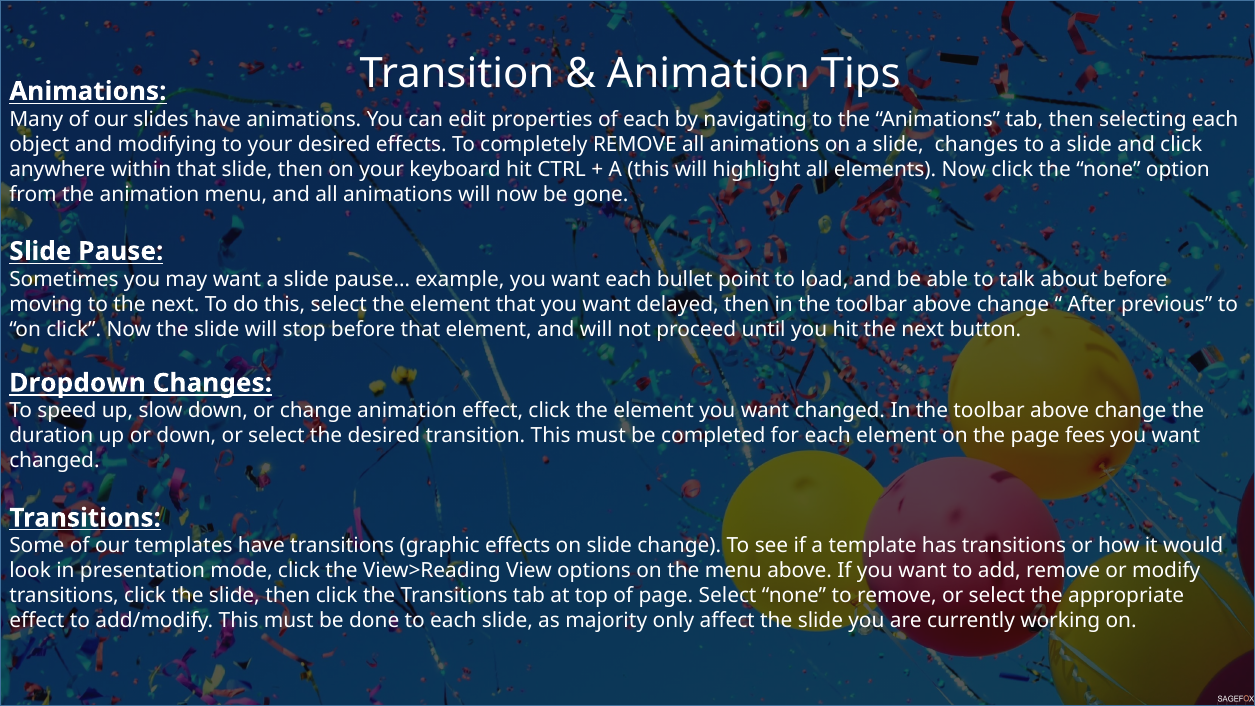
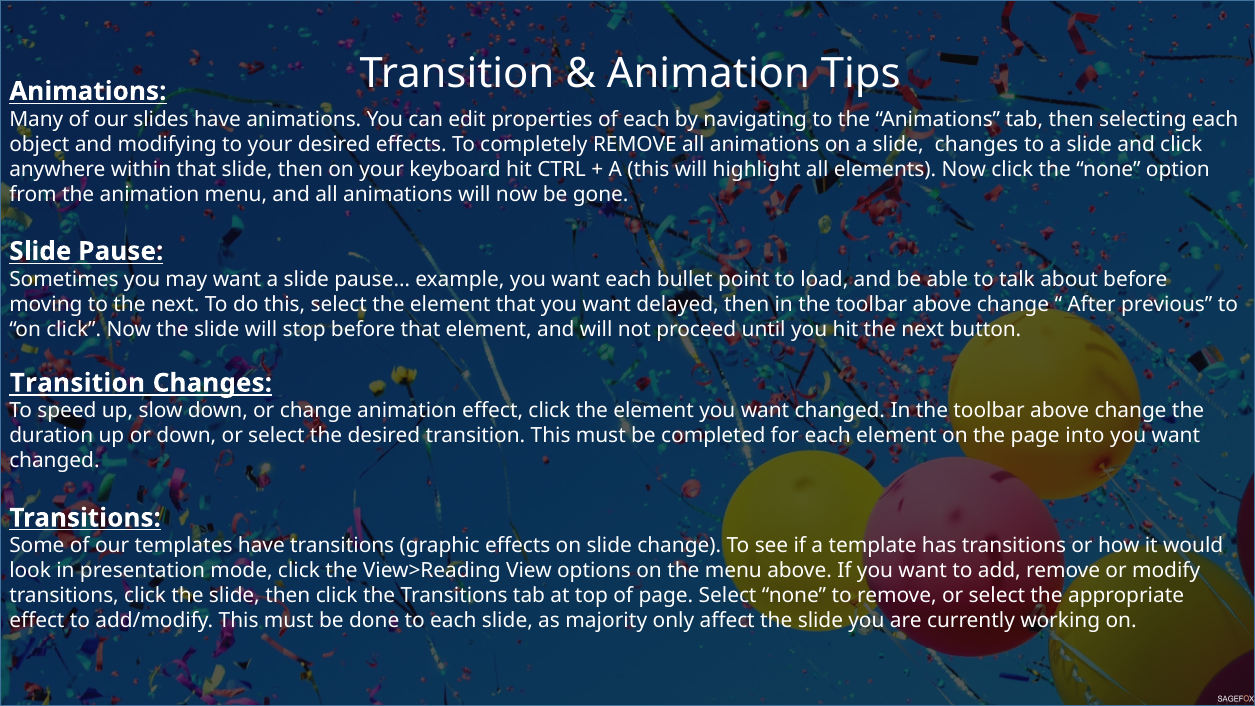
Dropdown: Dropdown -> Transition (77, 383)
fees: fees -> into (1085, 436)
